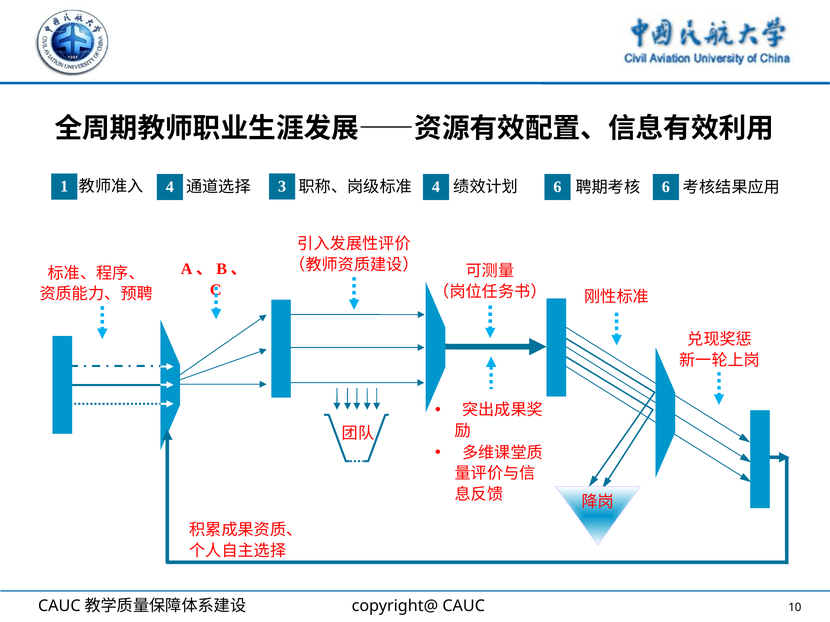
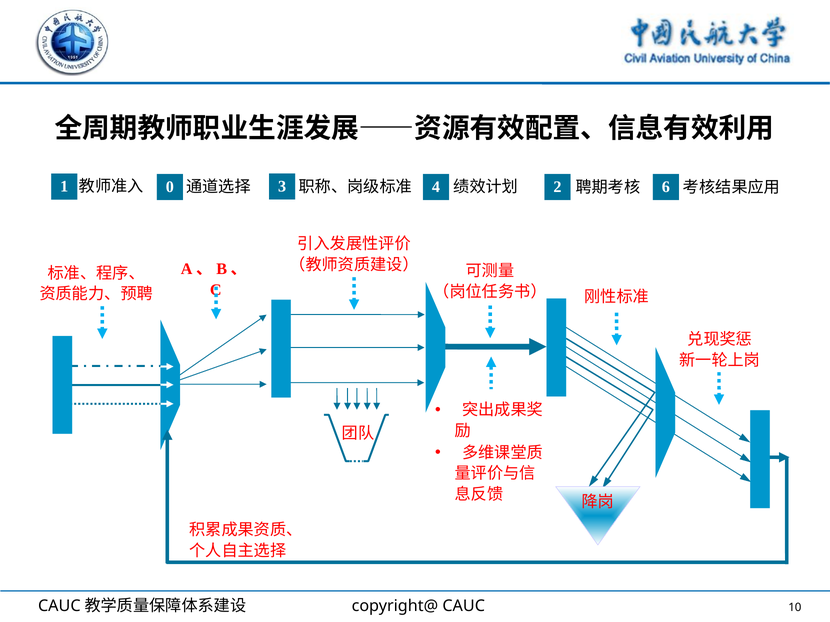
1 4: 4 -> 0 (170, 187)
4 6: 6 -> 2 (557, 187)
